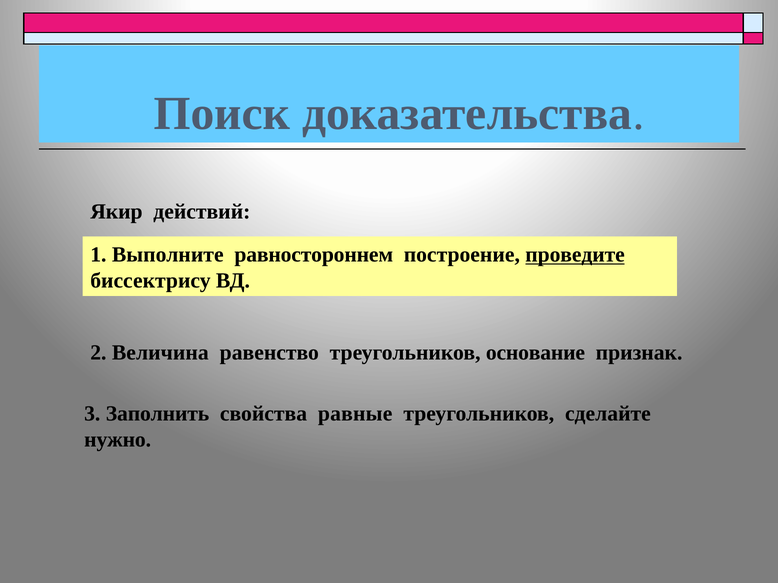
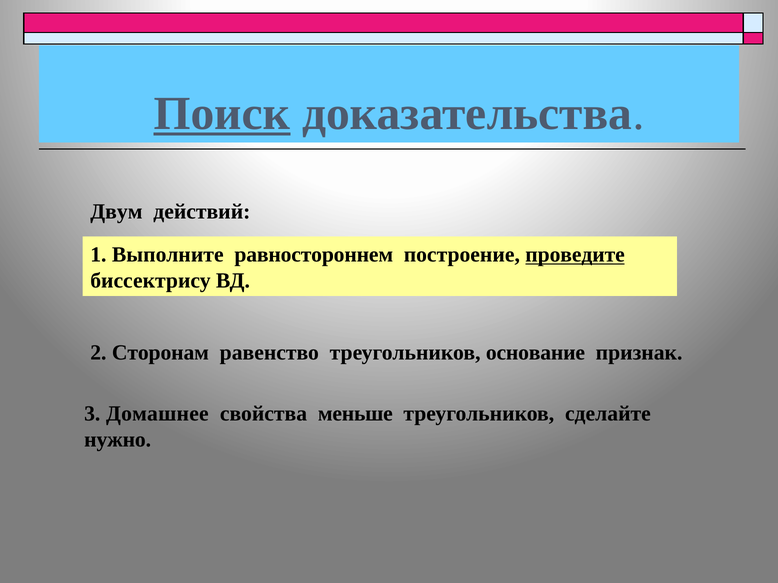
Поиск underline: none -> present (222, 114)
Якир: Якир -> Двум (116, 212)
Величина: Величина -> Сторонам (160, 353)
Заполнить: Заполнить -> Домашнее (157, 414)
равные: равные -> меньше (355, 414)
